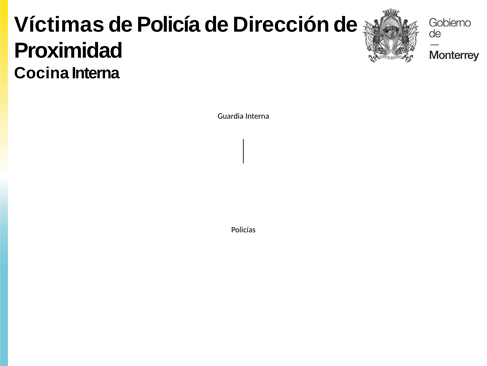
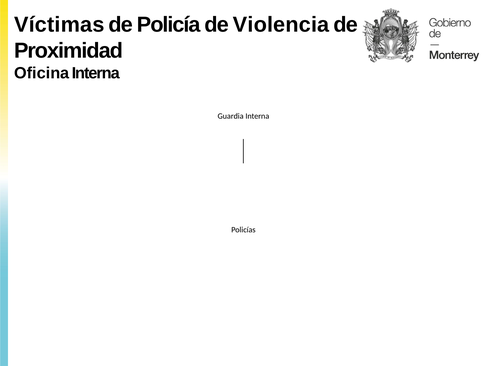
Dirección: Dirección -> Violencia (281, 25)
Cocina: Cocina -> Oficina (42, 73)
